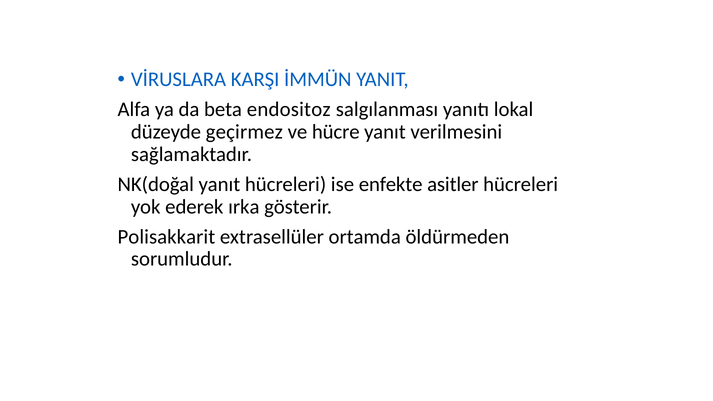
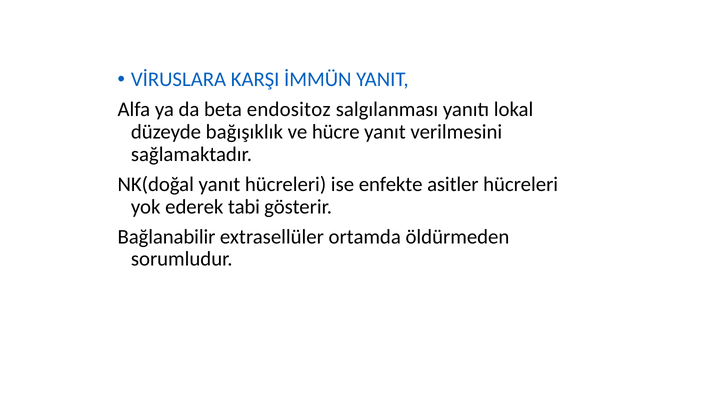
geçirmez: geçirmez -> bağışıklık (244, 132)
ırka: ırka -> tabi (244, 207)
Polisakkarit: Polisakkarit -> Bağlanabilir (166, 237)
